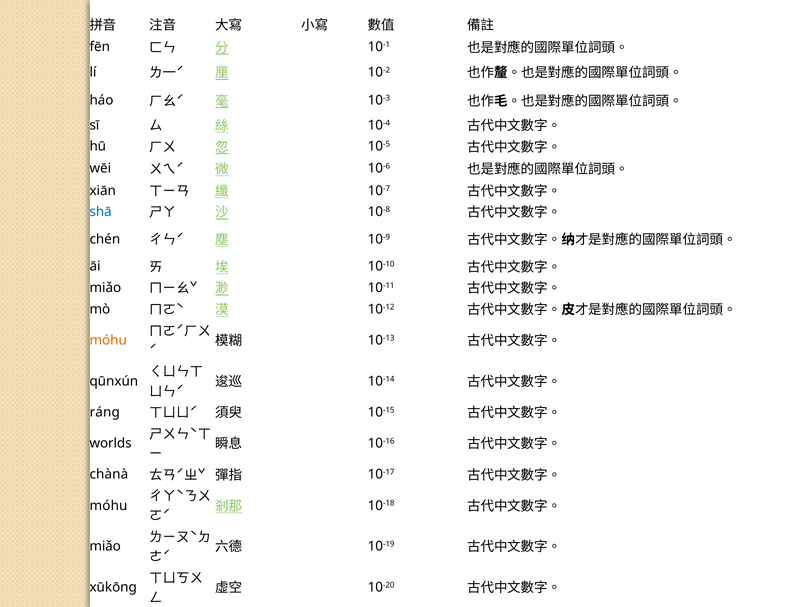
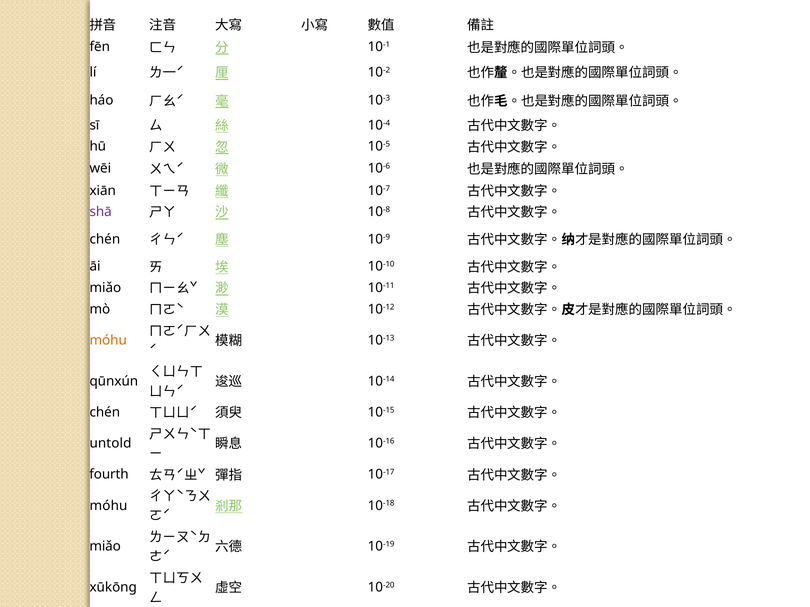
shā colour: blue -> purple (101, 212)
ráng: ráng -> chén (105, 413)
worlds: worlds -> untold (110, 444)
chànà: chànà -> fourth (109, 475)
